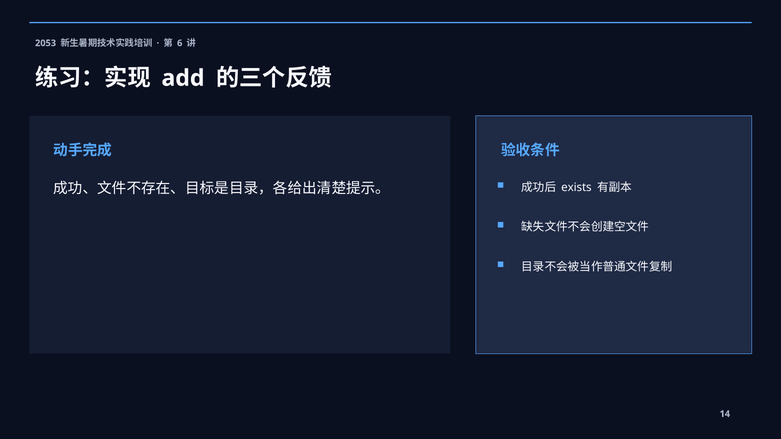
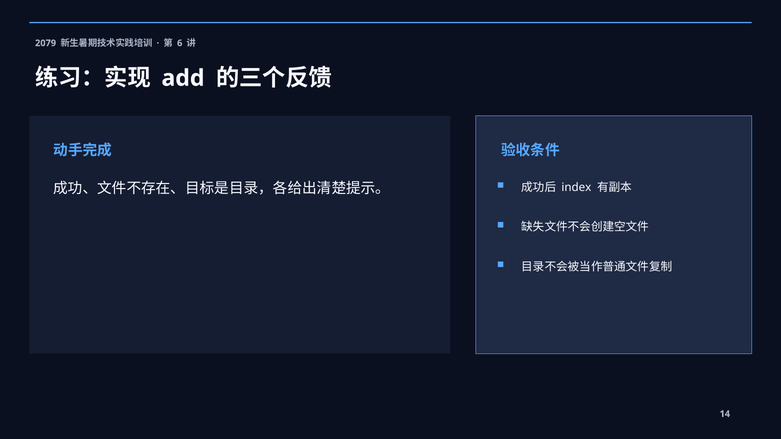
2053: 2053 -> 2079 (46, 43)
exists: exists -> index (576, 188)
